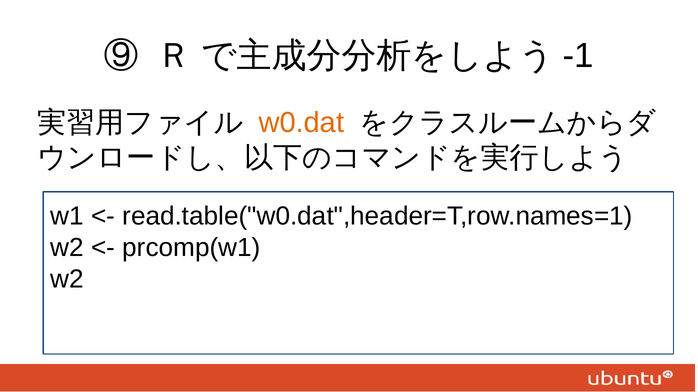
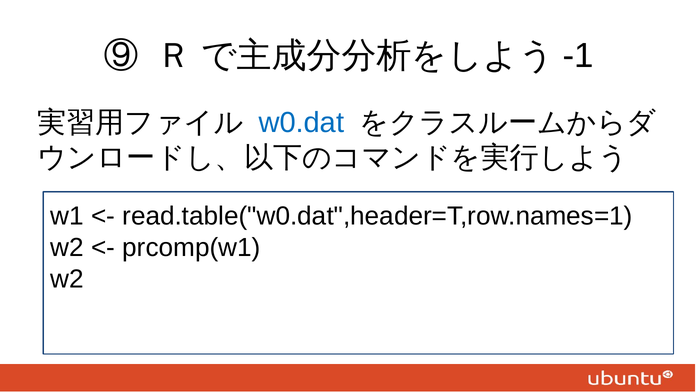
w0.dat colour: orange -> blue (301, 123)
